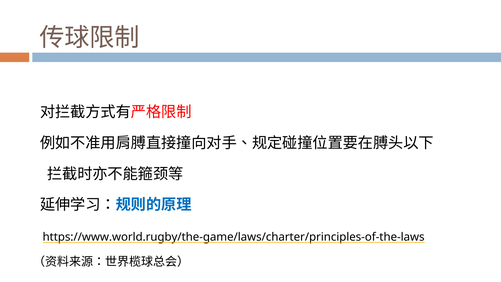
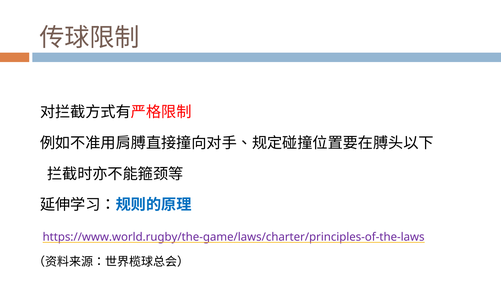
https://www.world.rugby/the-game/laws/charter/principles-of-the-laws colour: black -> purple (234, 237)
